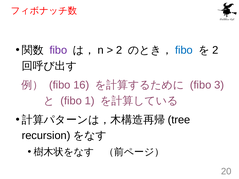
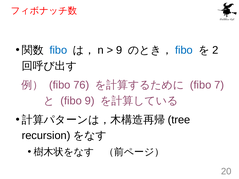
fibo colour: purple -> blue (58, 50)
2: 2 -> 9 (119, 50)
16: 16 -> 76 (81, 85)
3: 3 -> 7 (219, 85)
fibo 1: 1 -> 9 (90, 101)
